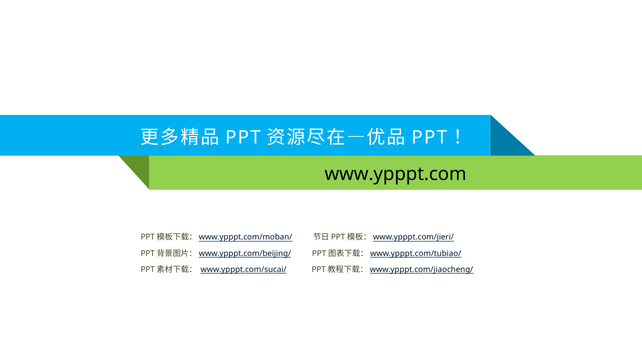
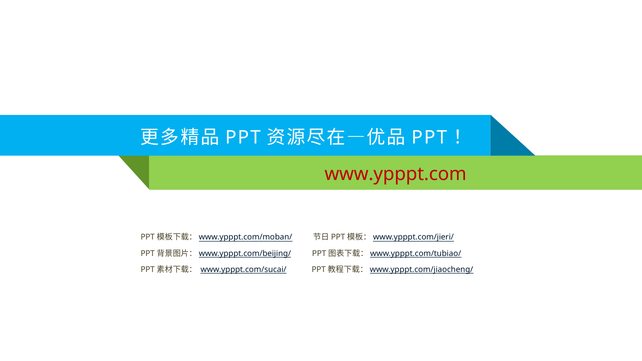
www.ypppt.com colour: black -> red (396, 174)
